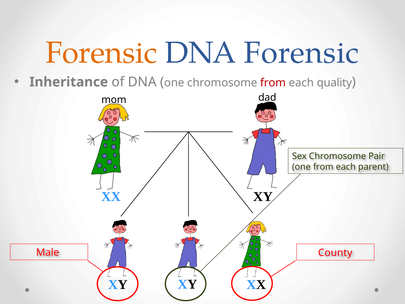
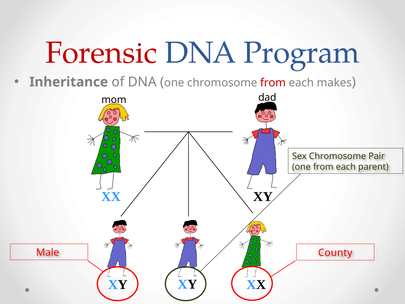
Forensic colour: orange -> red (101, 53)
DNA Forensic: Forensic -> Program (302, 53)
quality: quality -> makes (334, 83)
